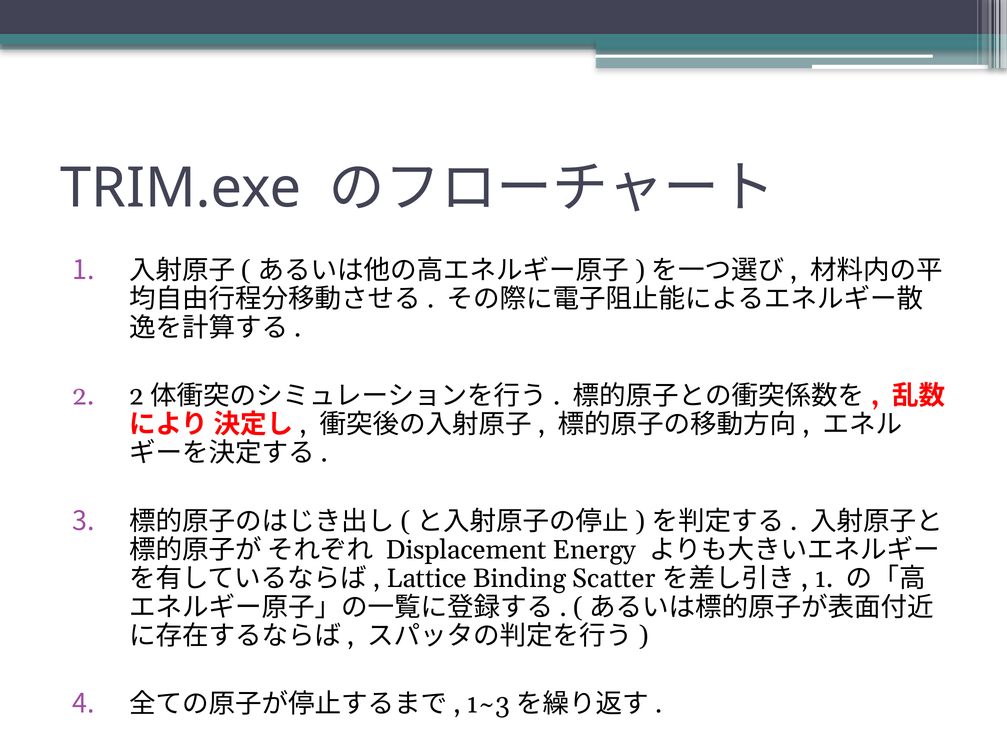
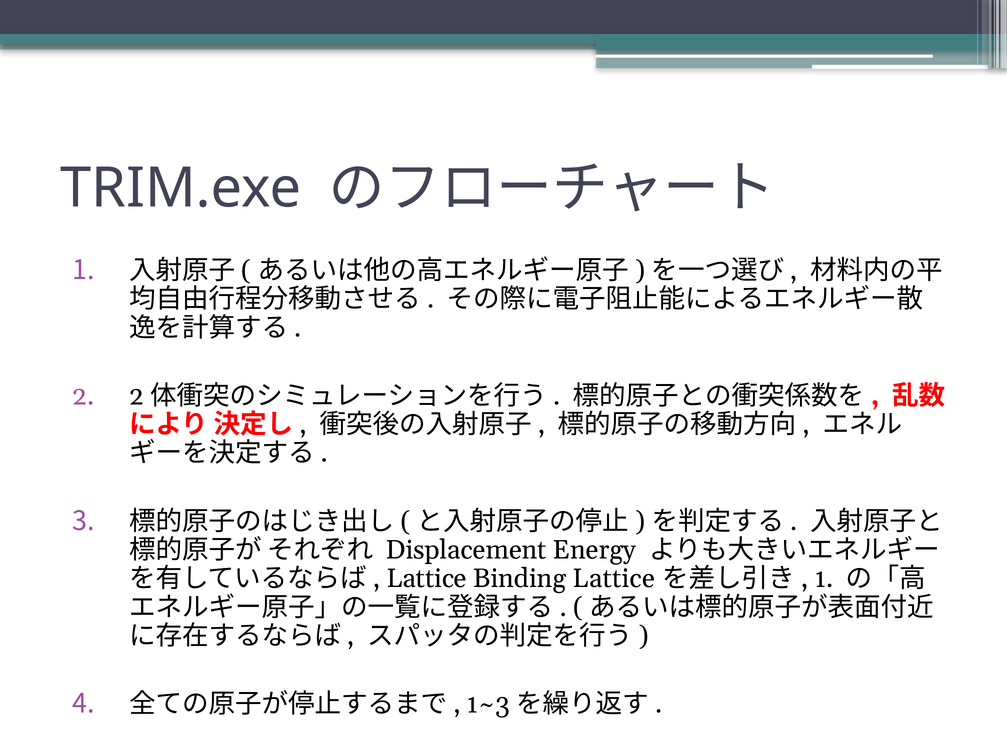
Binding Scatter: Scatter -> Lattice (614, 579)
